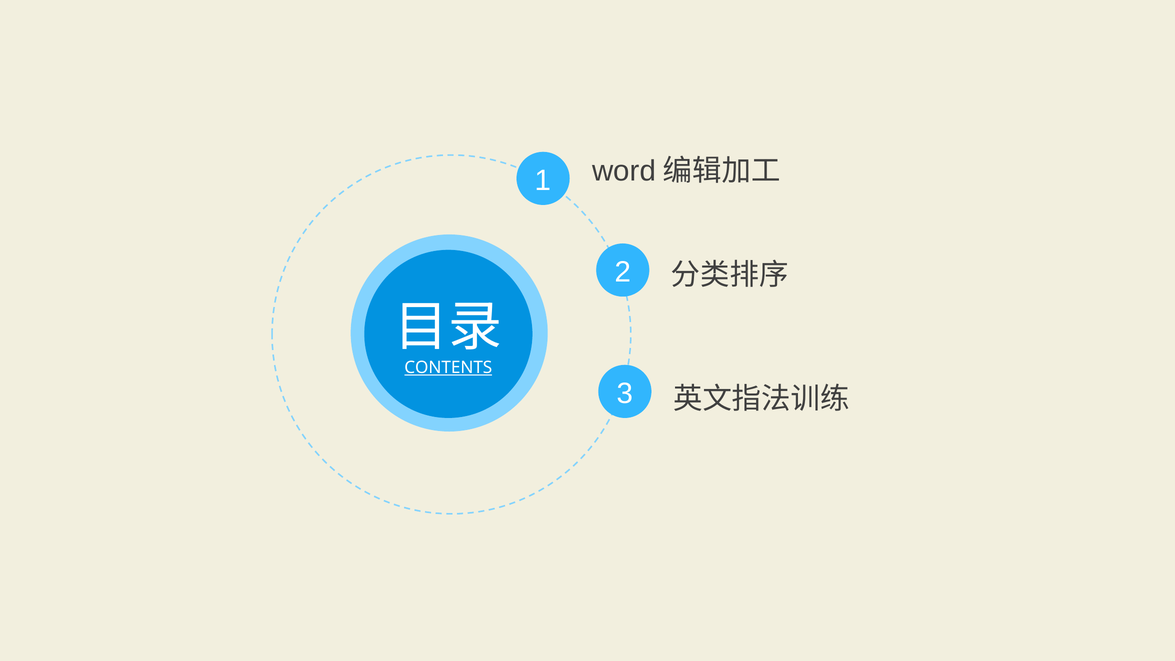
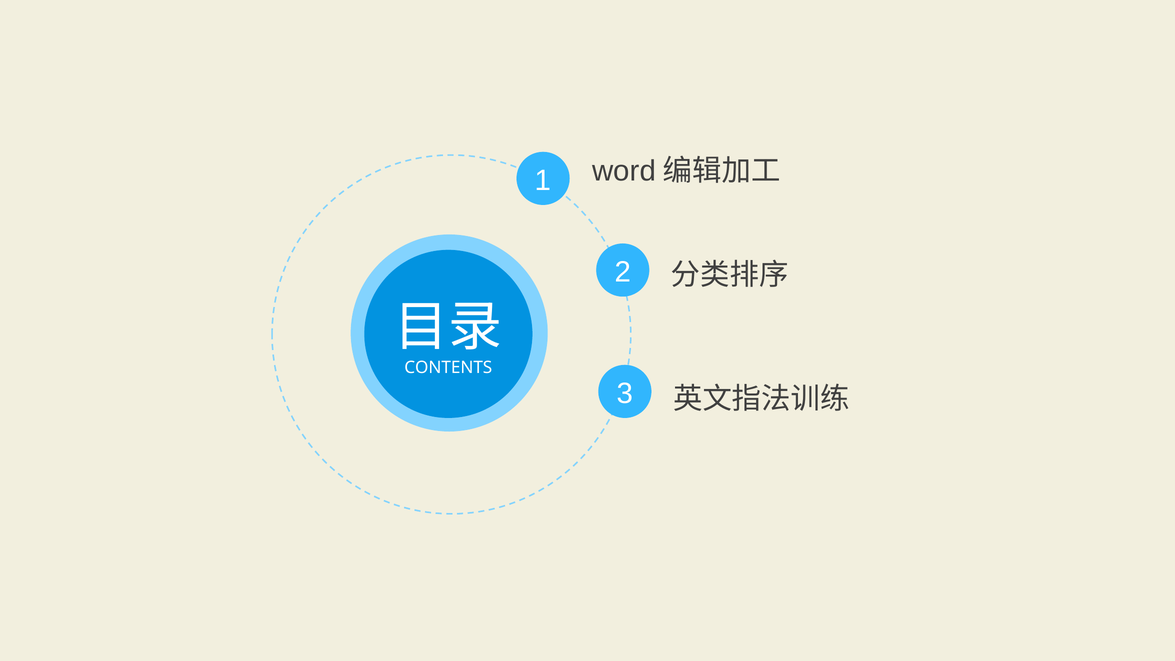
CONTENTS underline: present -> none (448, 367)
